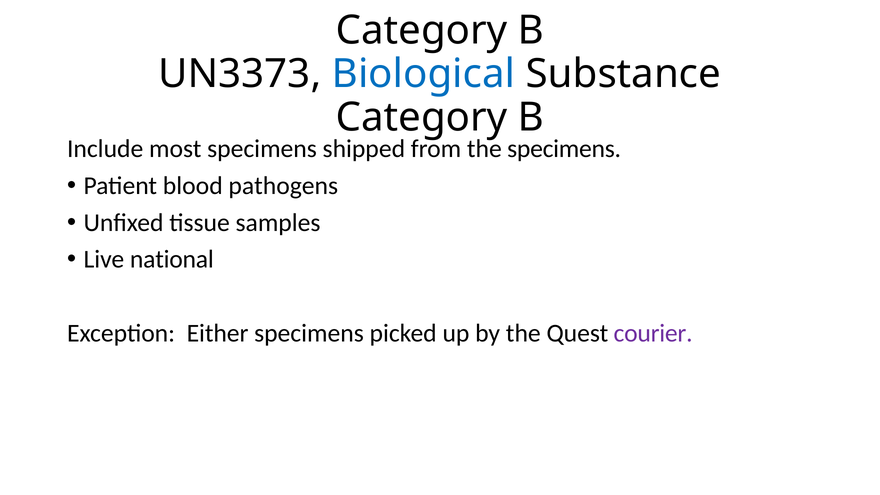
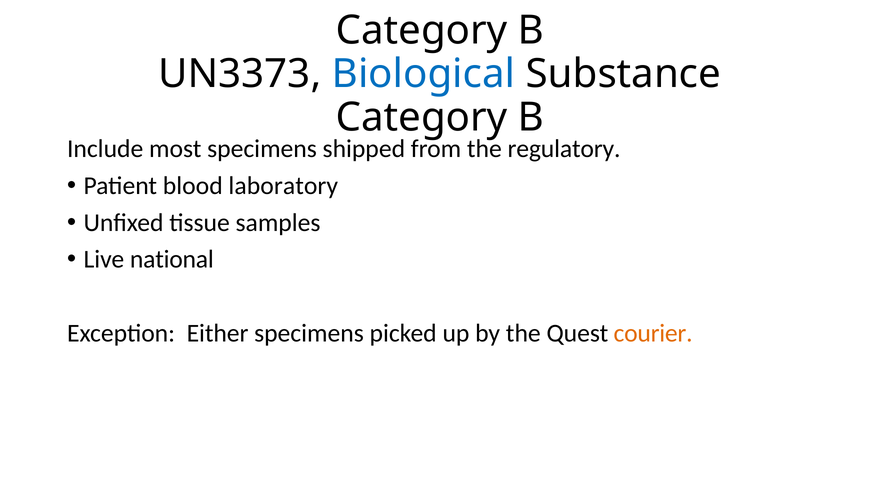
the specimens: specimens -> regulatory (564, 149)
pathogens: pathogens -> laboratory (283, 186)
courier colour: purple -> orange (653, 333)
